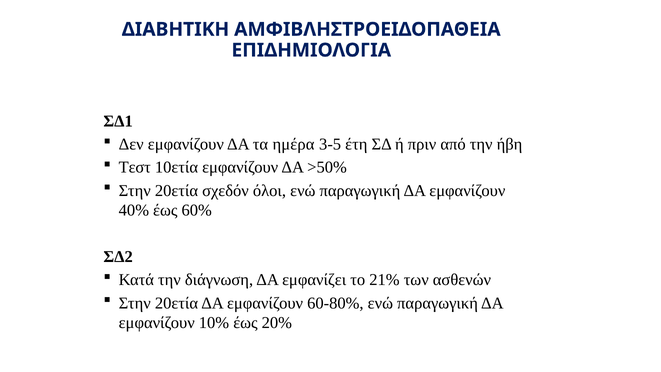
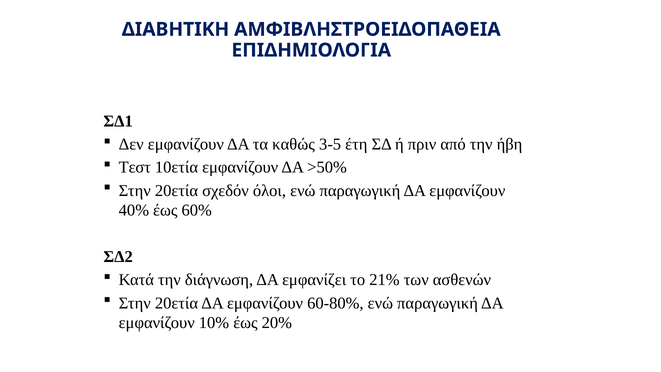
ημέρα: ημέρα -> καθώς (294, 144)
